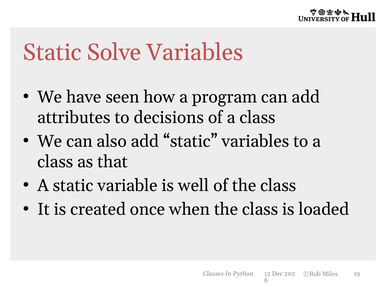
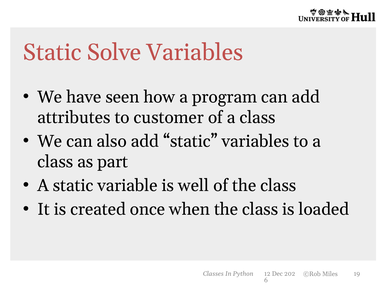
decisions: decisions -> customer (169, 118)
that: that -> part (113, 162)
